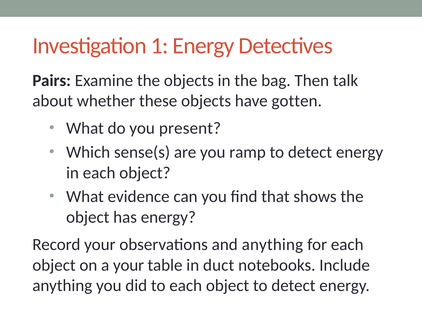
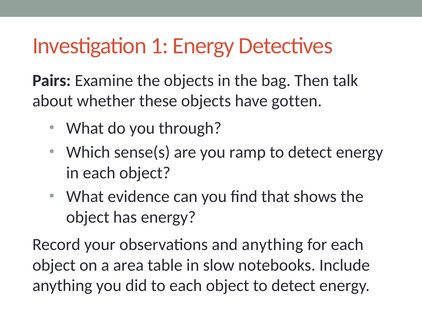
present: present -> through (190, 128)
a your: your -> area (128, 265)
duct: duct -> slow (219, 265)
